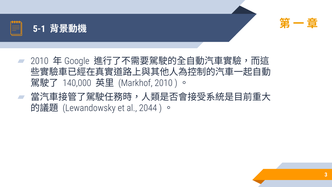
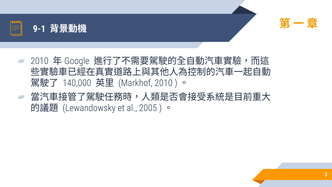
5-1: 5-1 -> 9-1 (39, 29)
2044: 2044 -> 2005 (148, 108)
